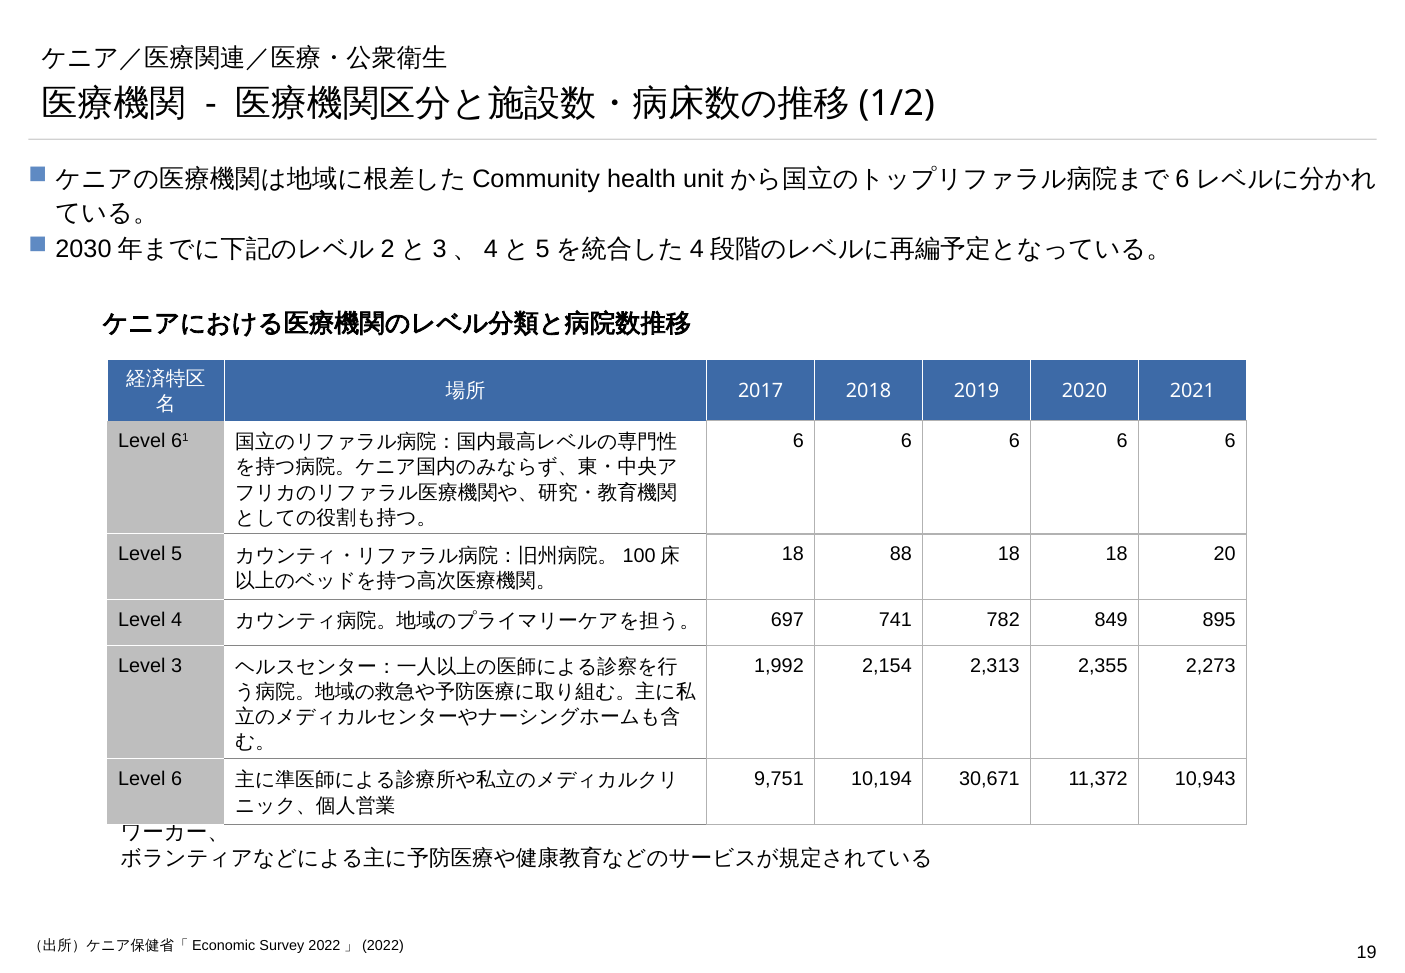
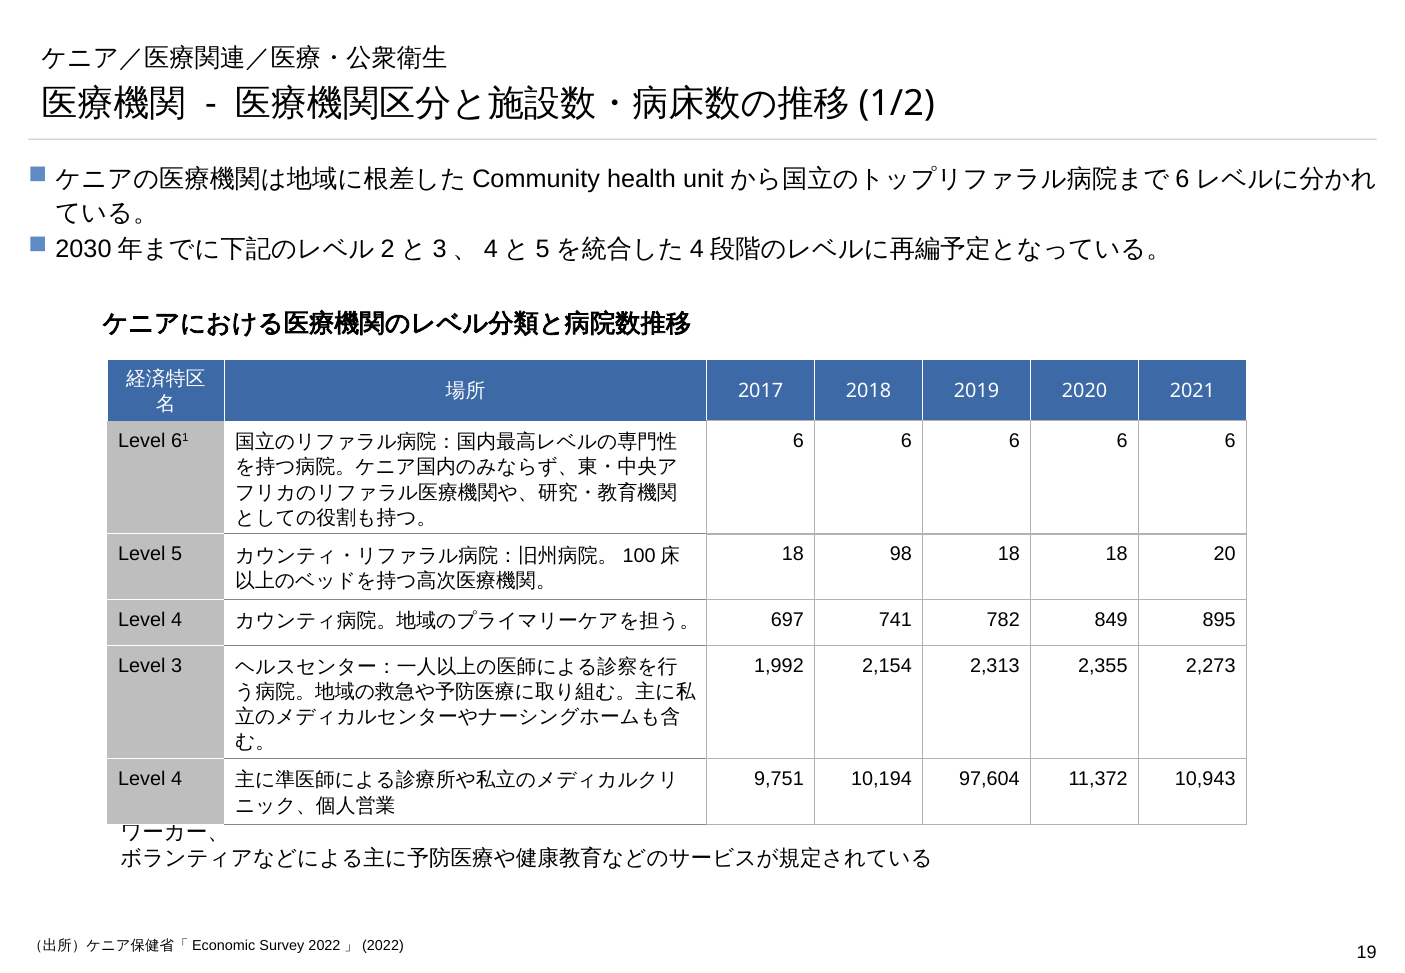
88: 88 -> 98 (901, 554)
6: 6 -> 4 (177, 779)
30,671: 30,671 -> 97,604 (989, 779)
